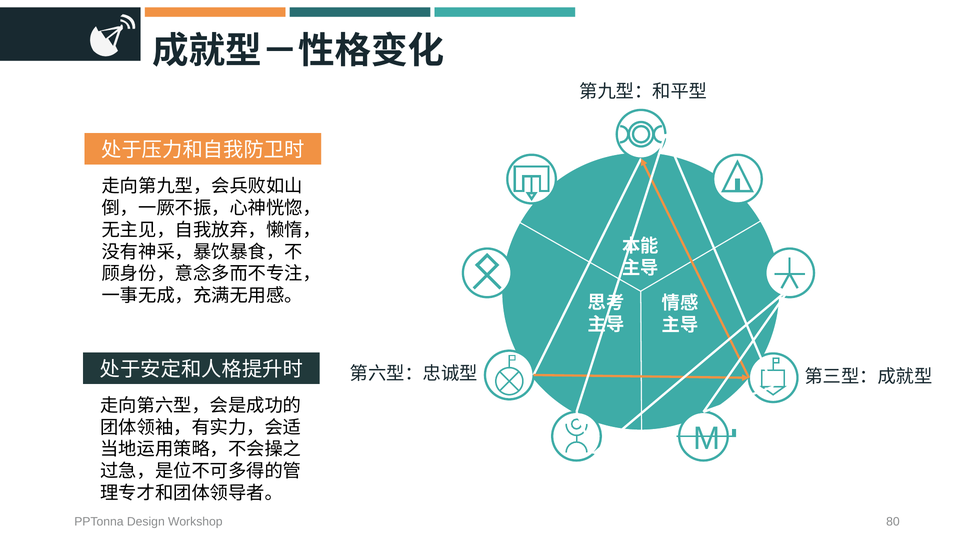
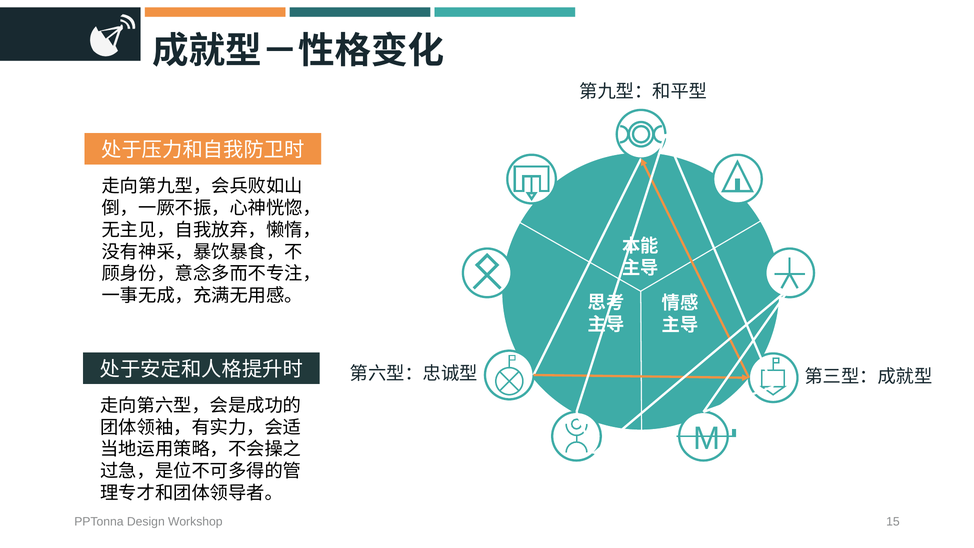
80: 80 -> 15 (893, 521)
